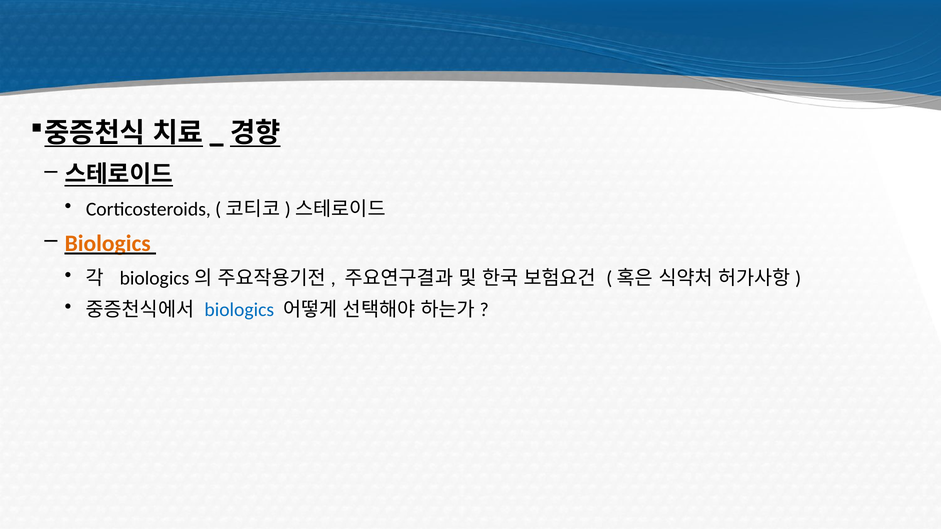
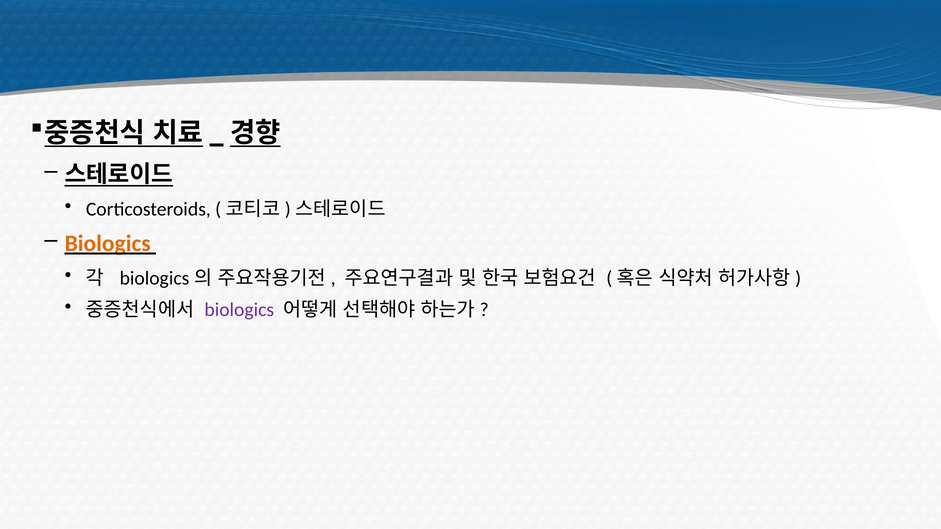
biologics colour: blue -> purple (239, 310)
